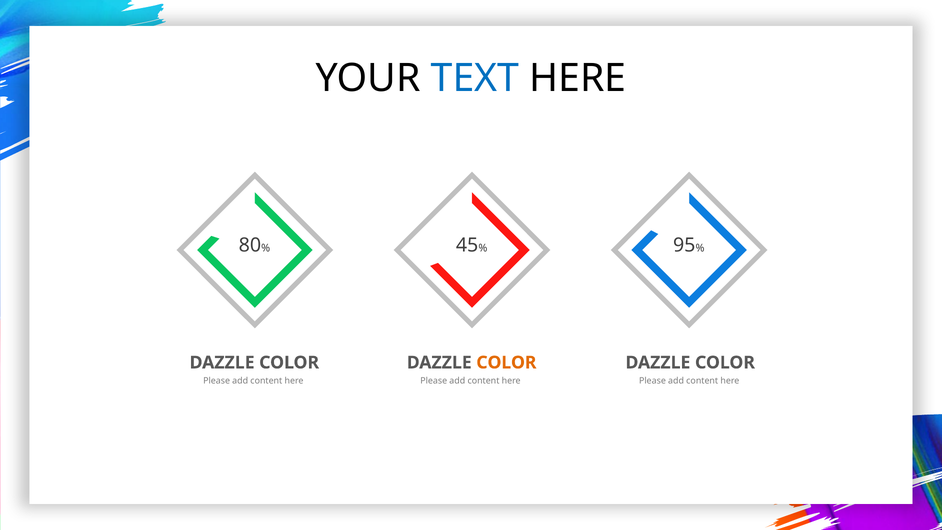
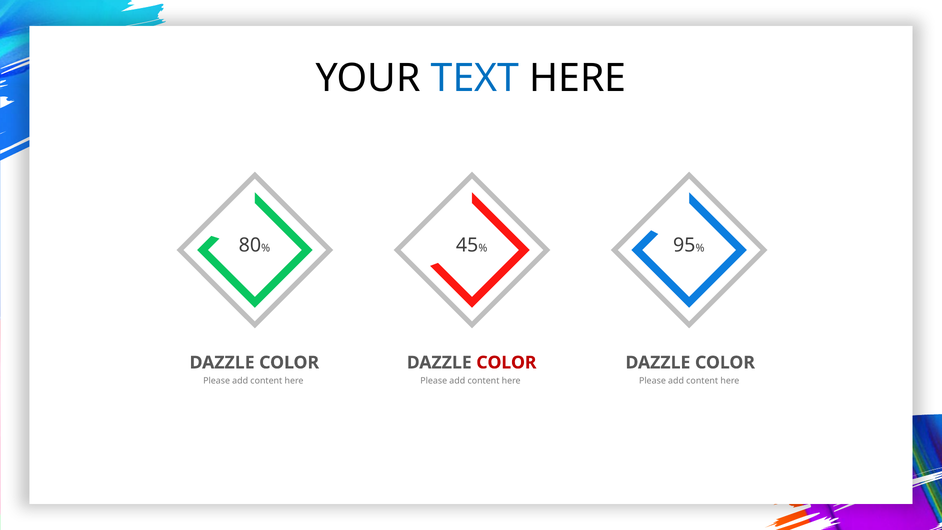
COLOR colour: orange -> red (506, 362)
